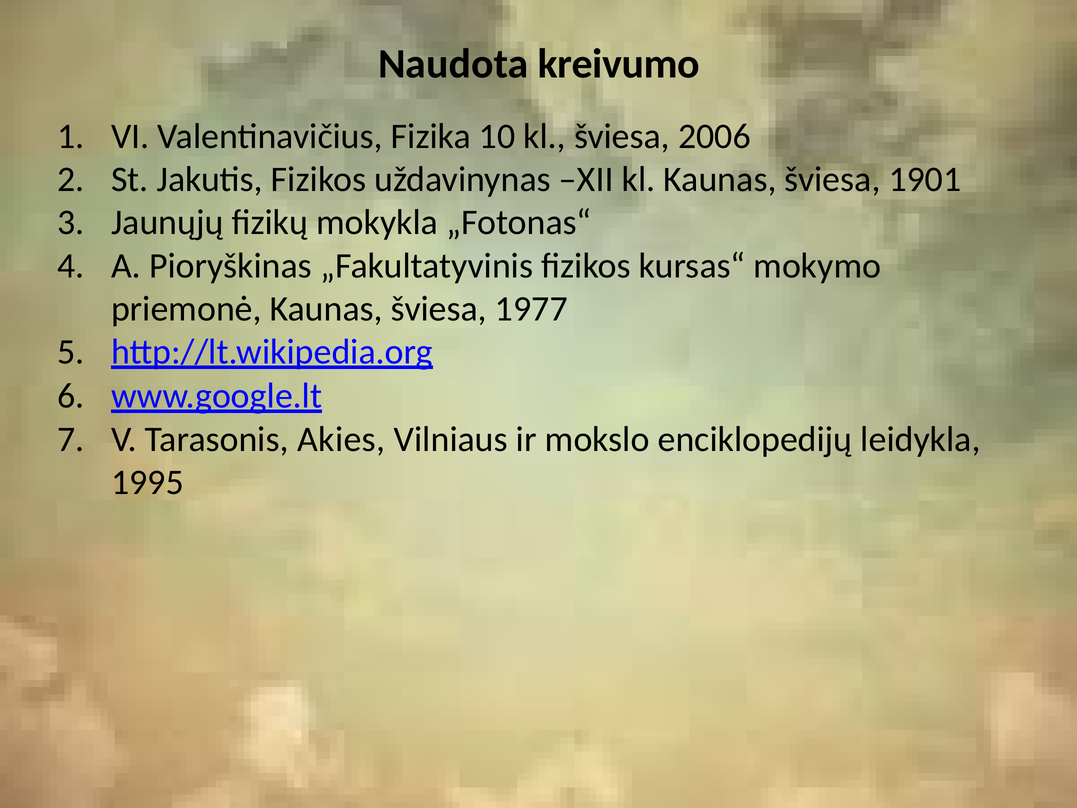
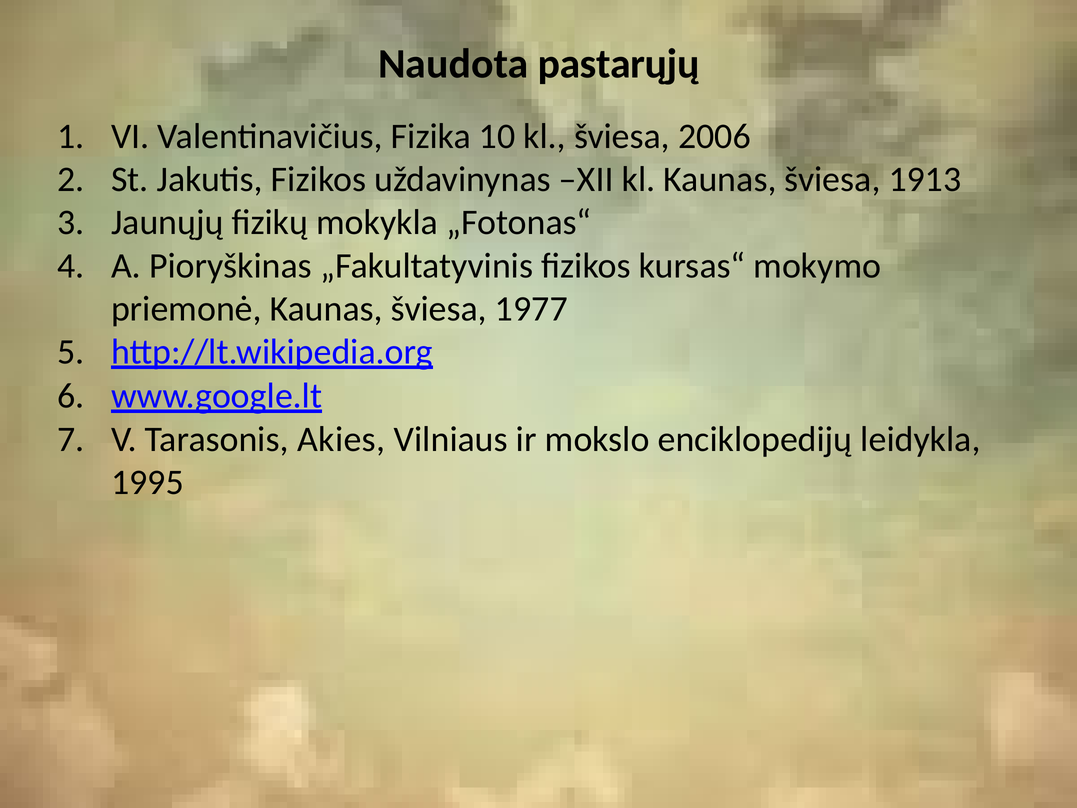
kreivumo: kreivumo -> pastarųjų (619, 64)
1901: 1901 -> 1913 (925, 179)
